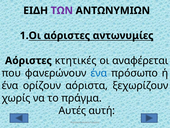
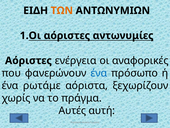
ΤΩΝ colour: purple -> orange (62, 11)
κτητικές: κτητικές -> ενέργεια (76, 60)
αναφέρεται: αναφέρεται -> αναφορικές (140, 60)
ορίζουν: ορίζουν -> ρωτάμε (42, 85)
